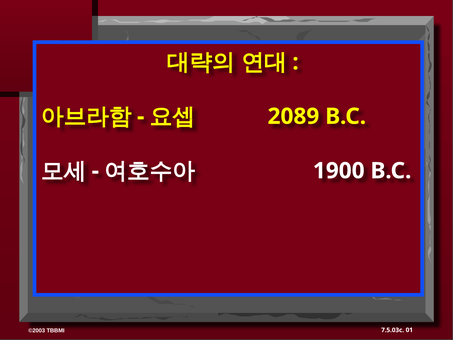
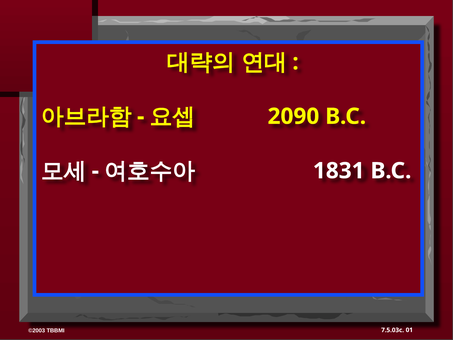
2089: 2089 -> 2090 (293, 116)
1900: 1900 -> 1831 (339, 171)
